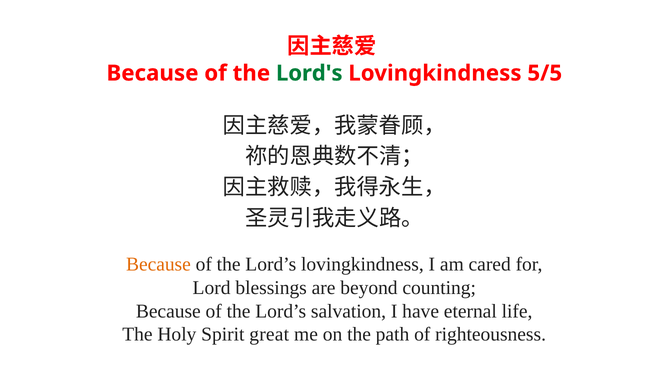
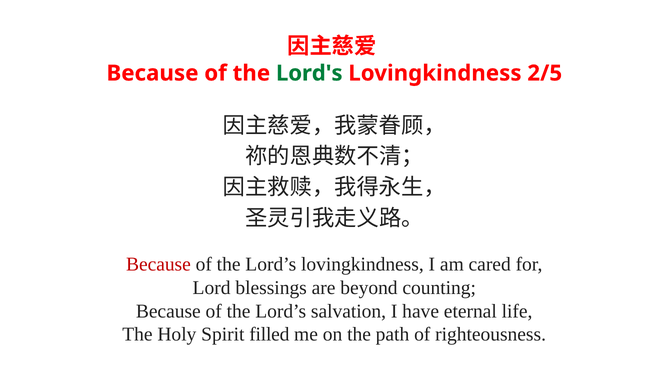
5/5: 5/5 -> 2/5 (545, 73)
Because colour: orange -> red (158, 264)
great: great -> filled (269, 335)
